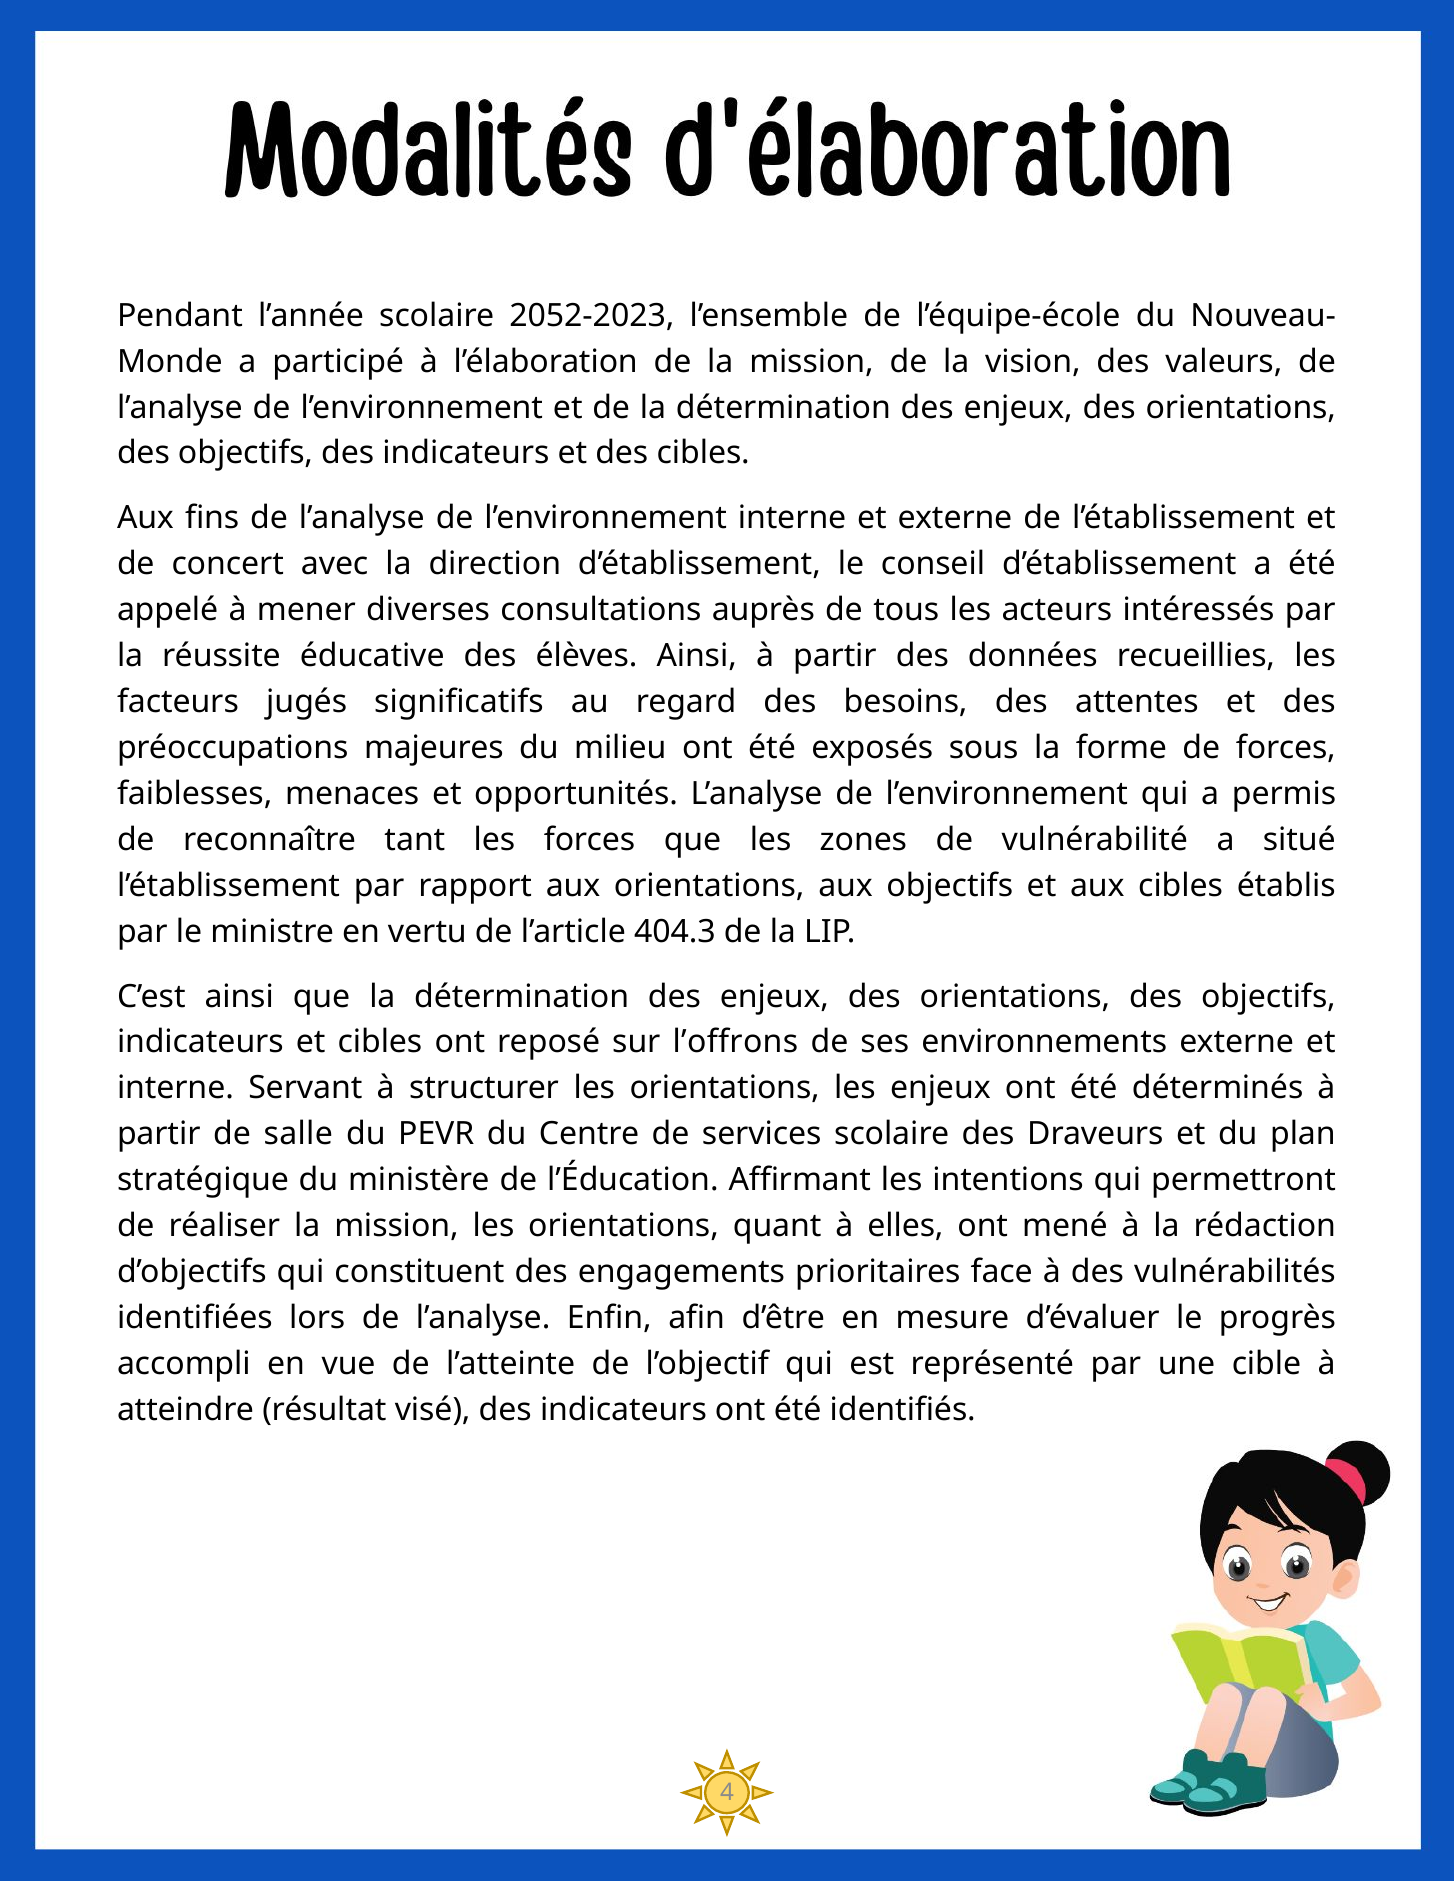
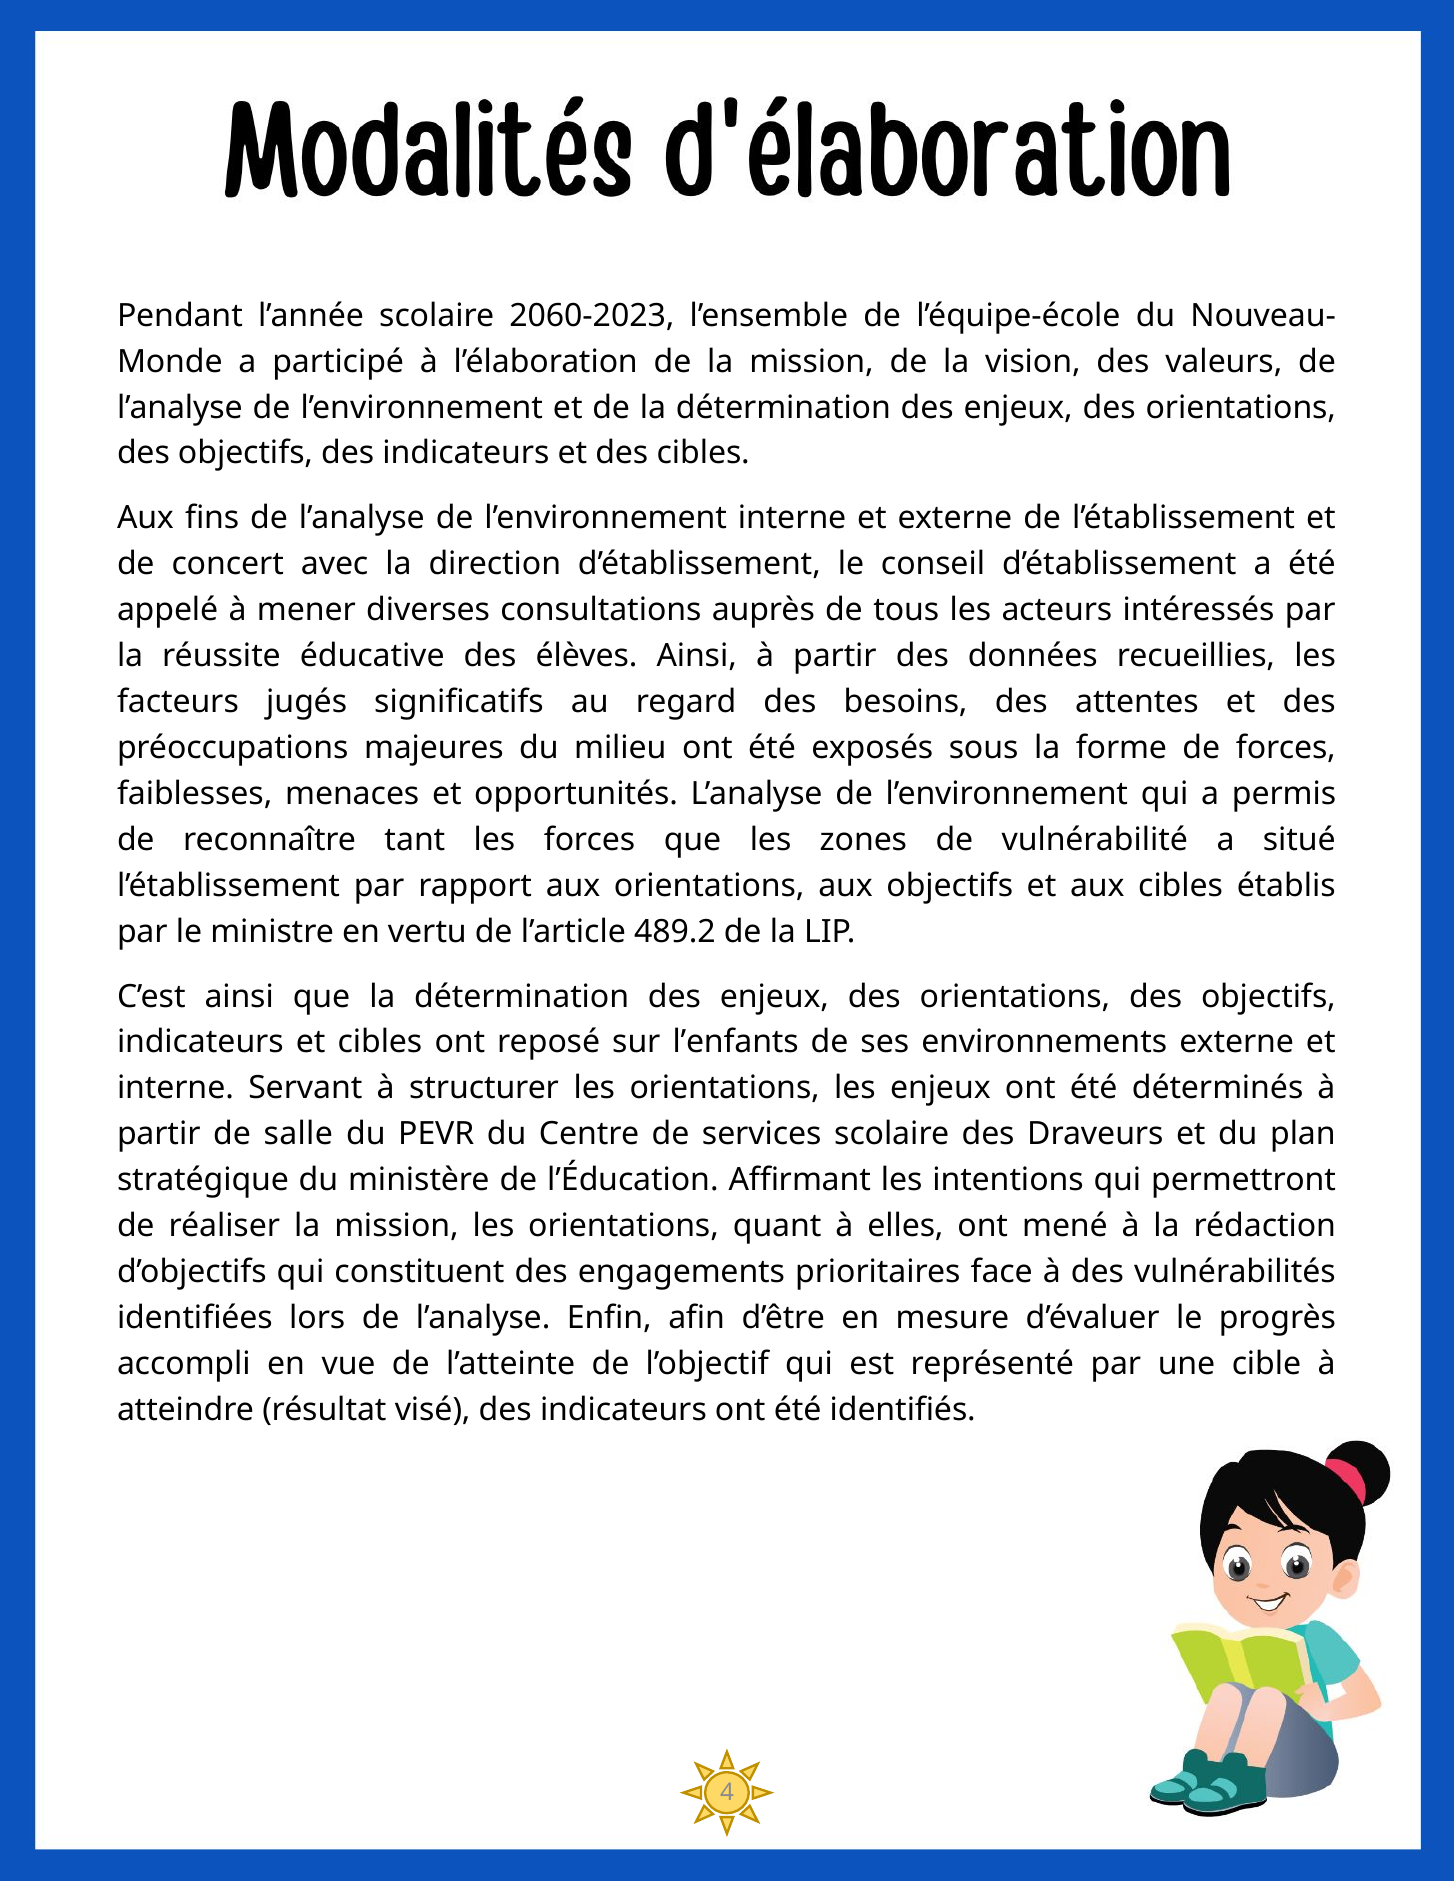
2052-2023: 2052-2023 -> 2060-2023 (592, 316)
404.3: 404.3 -> 489.2 (675, 932)
l’offrons: l’offrons -> l’enfants (736, 1043)
